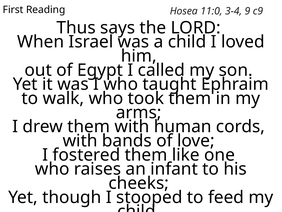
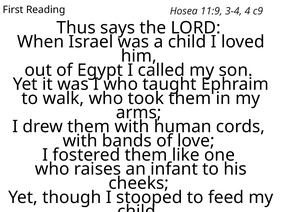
11:0: 11:0 -> 11:9 (211, 11)
9: 9 -> 4 (248, 11)
